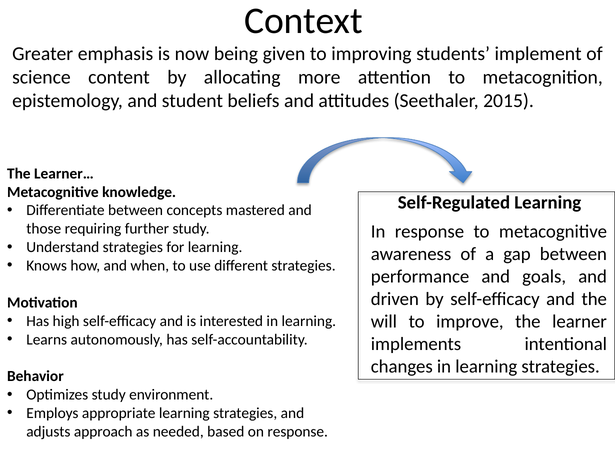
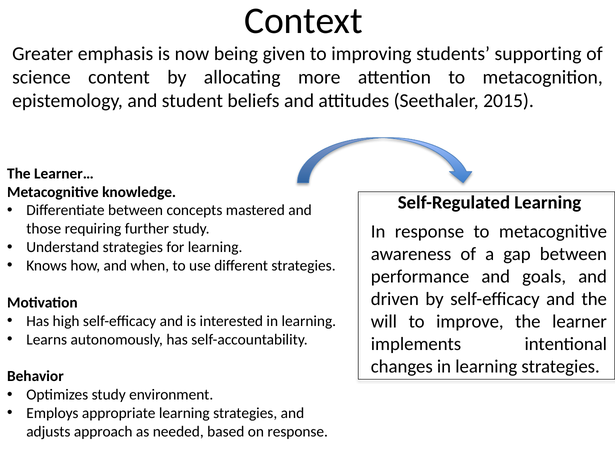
implement: implement -> supporting (538, 54)
